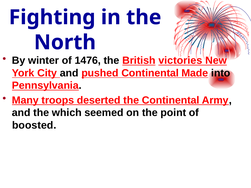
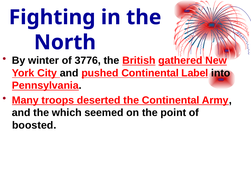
1476: 1476 -> 3776 (88, 61)
victories: victories -> gathered (180, 61)
Made: Made -> Label (195, 73)
